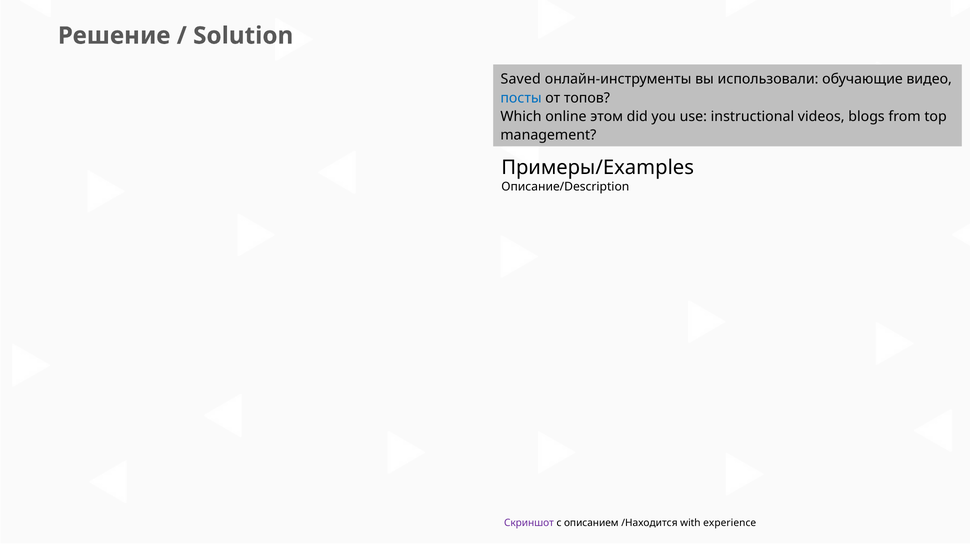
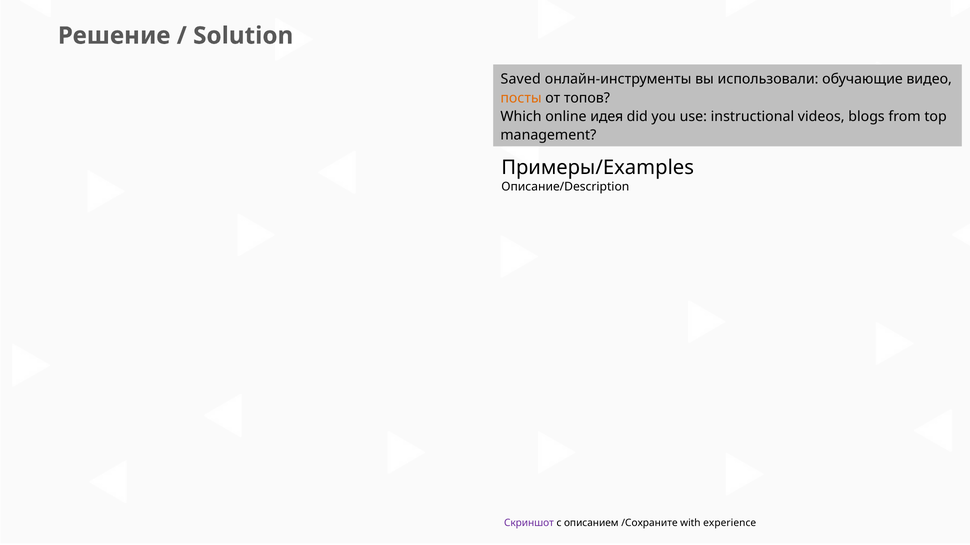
посты colour: blue -> orange (521, 98)
этом: этом -> идея (607, 117)
/Находится: /Находится -> /Сохраните (649, 523)
